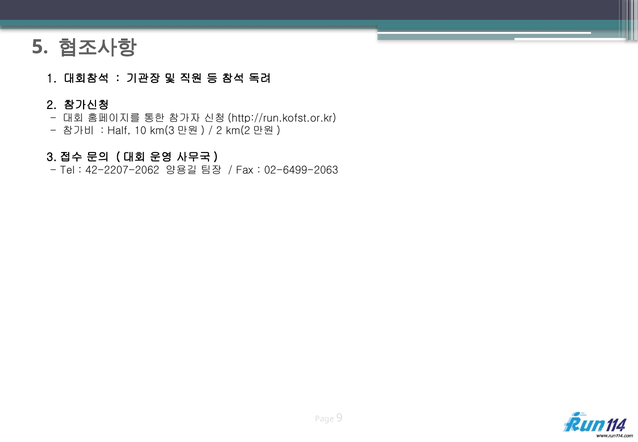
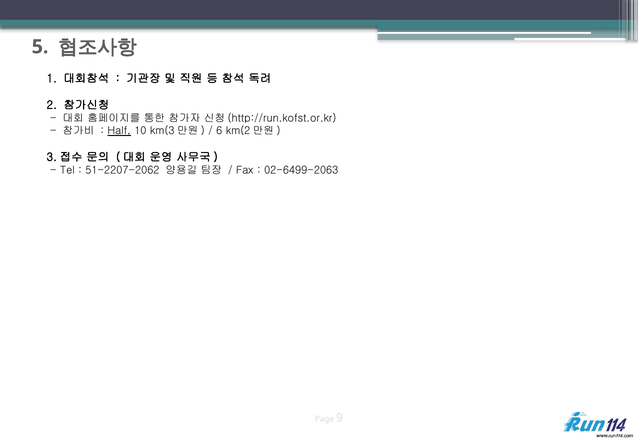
Half underline: none -> present (119, 131)
2: 2 -> 6 (219, 131)
42-2207-2062: 42-2207-2062 -> 51-2207-2062 (122, 170)
